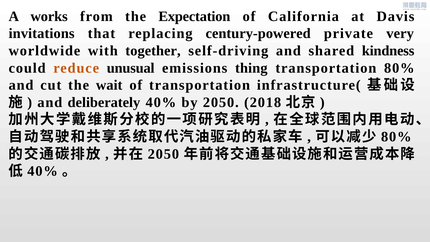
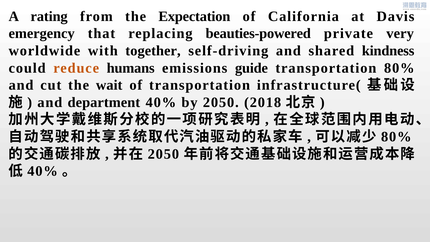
works: works -> rating (49, 16)
invitations: invitations -> emergency (42, 33)
century-powered: century-powered -> beauties-powered (258, 33)
unusual: unusual -> humans (131, 68)
thing: thing -> guide (251, 68)
deliberately: deliberately -> department (104, 102)
